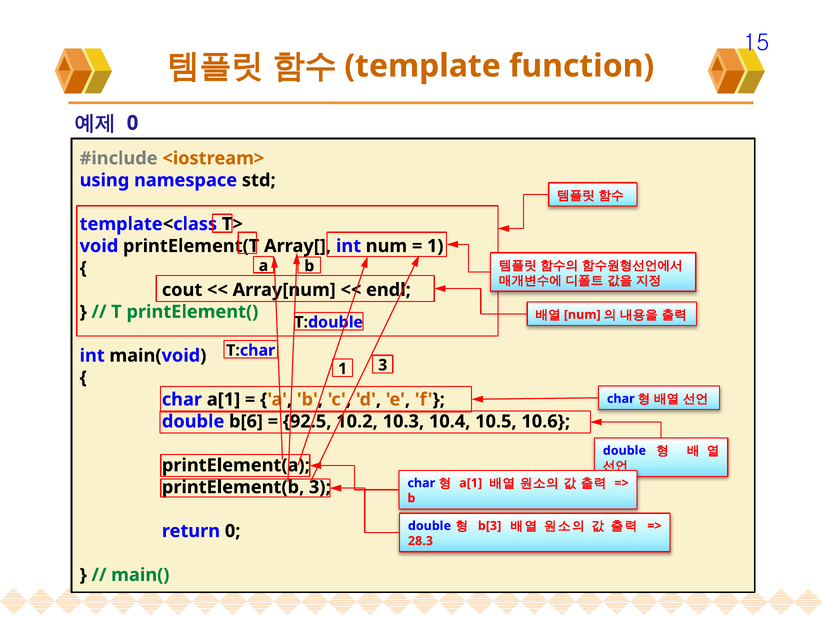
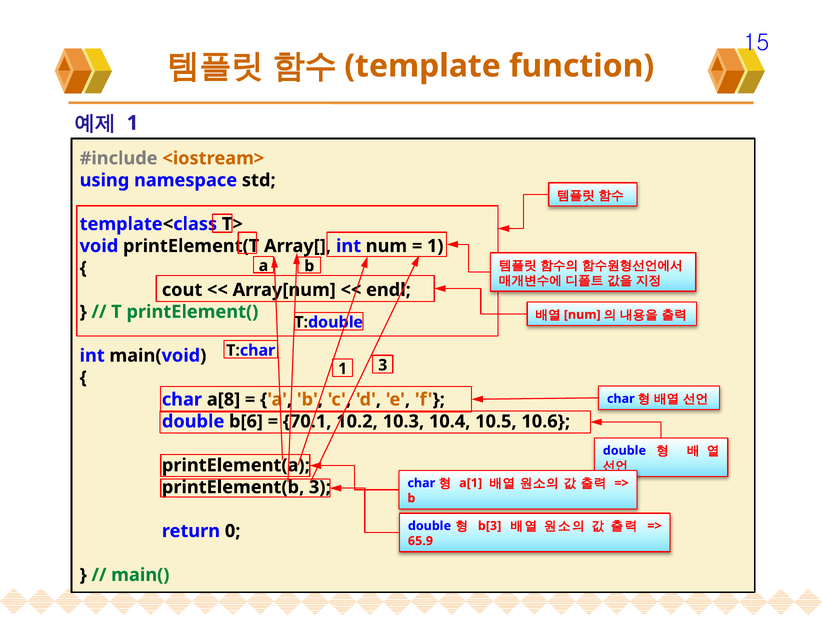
0: 0 -> 1 (133, 123)
char a[1: a[1 -> a[8 (224, 399)
92.5: 92.5 -> 70.1 (307, 421)
28.3: 28.3 -> 65.9 (420, 541)
